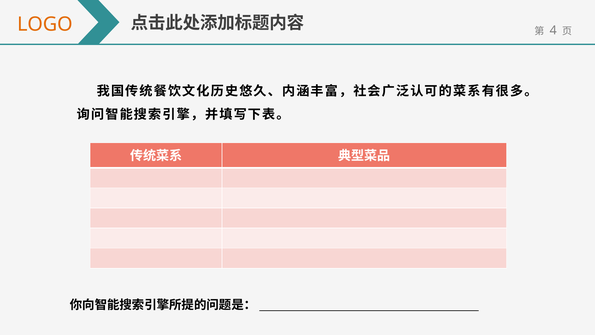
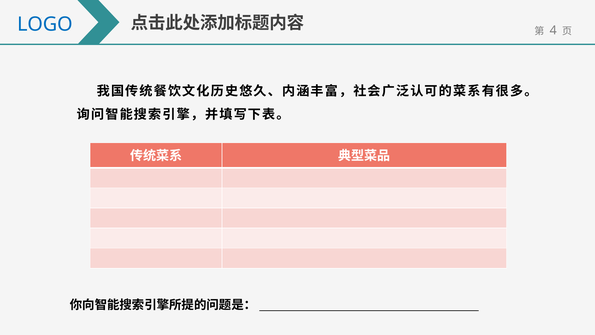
LOGO colour: orange -> blue (45, 24)
